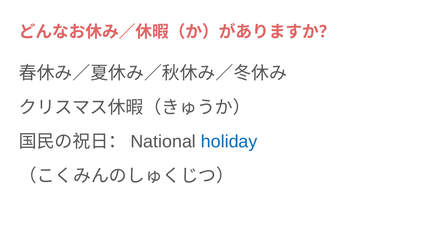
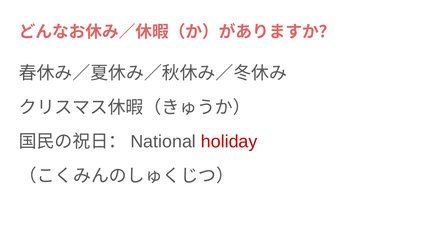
holiday colour: blue -> red (229, 142)
